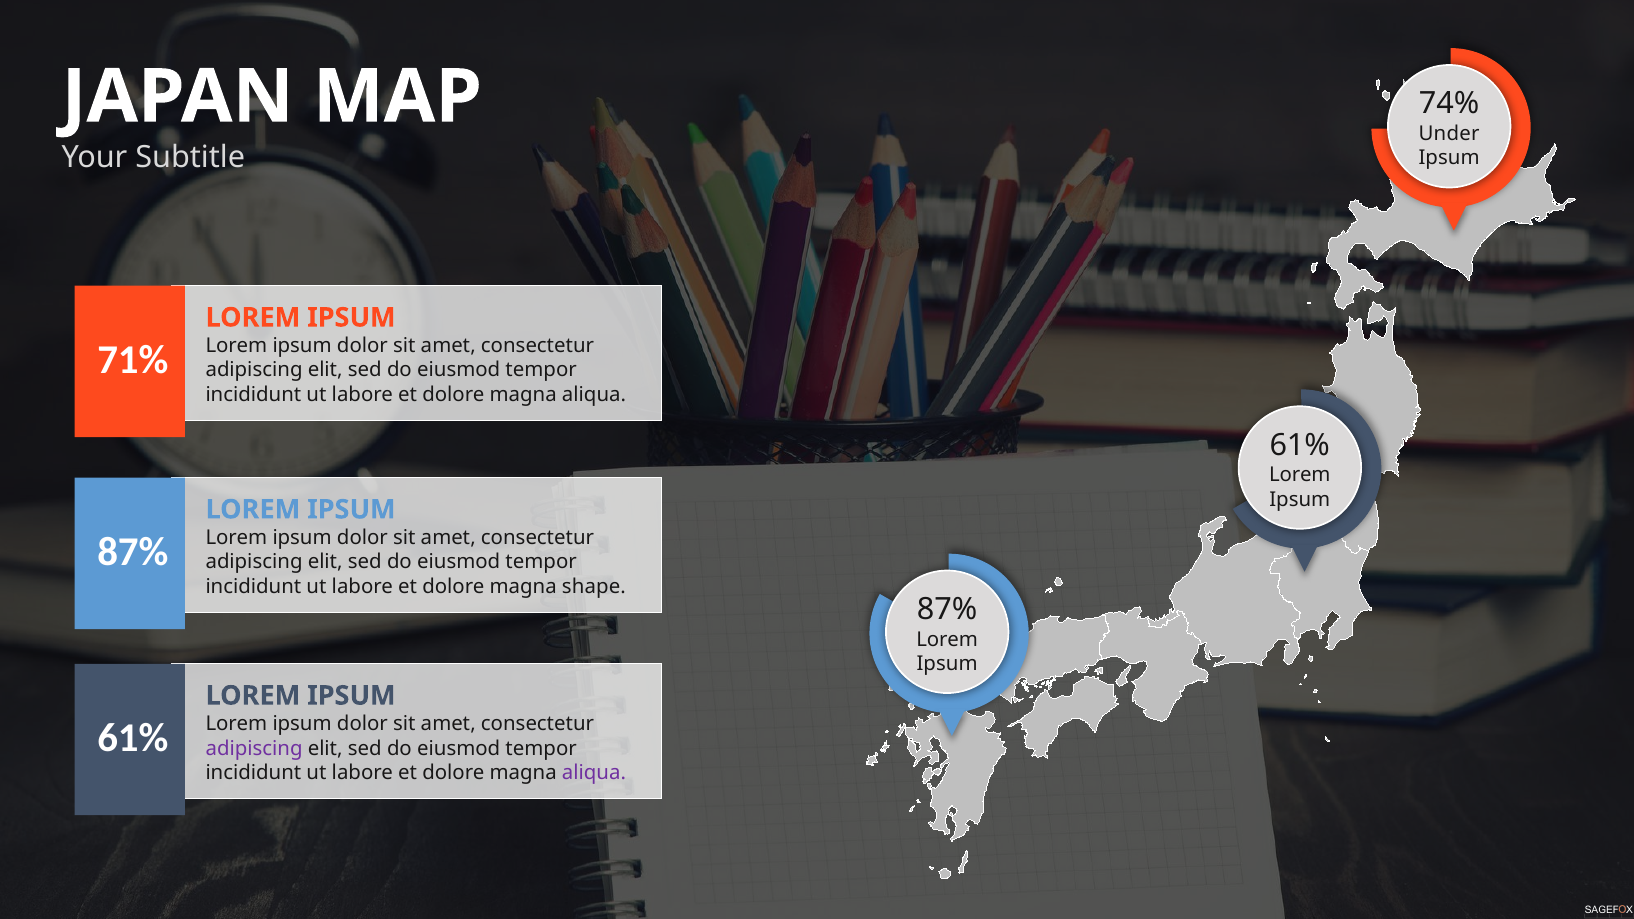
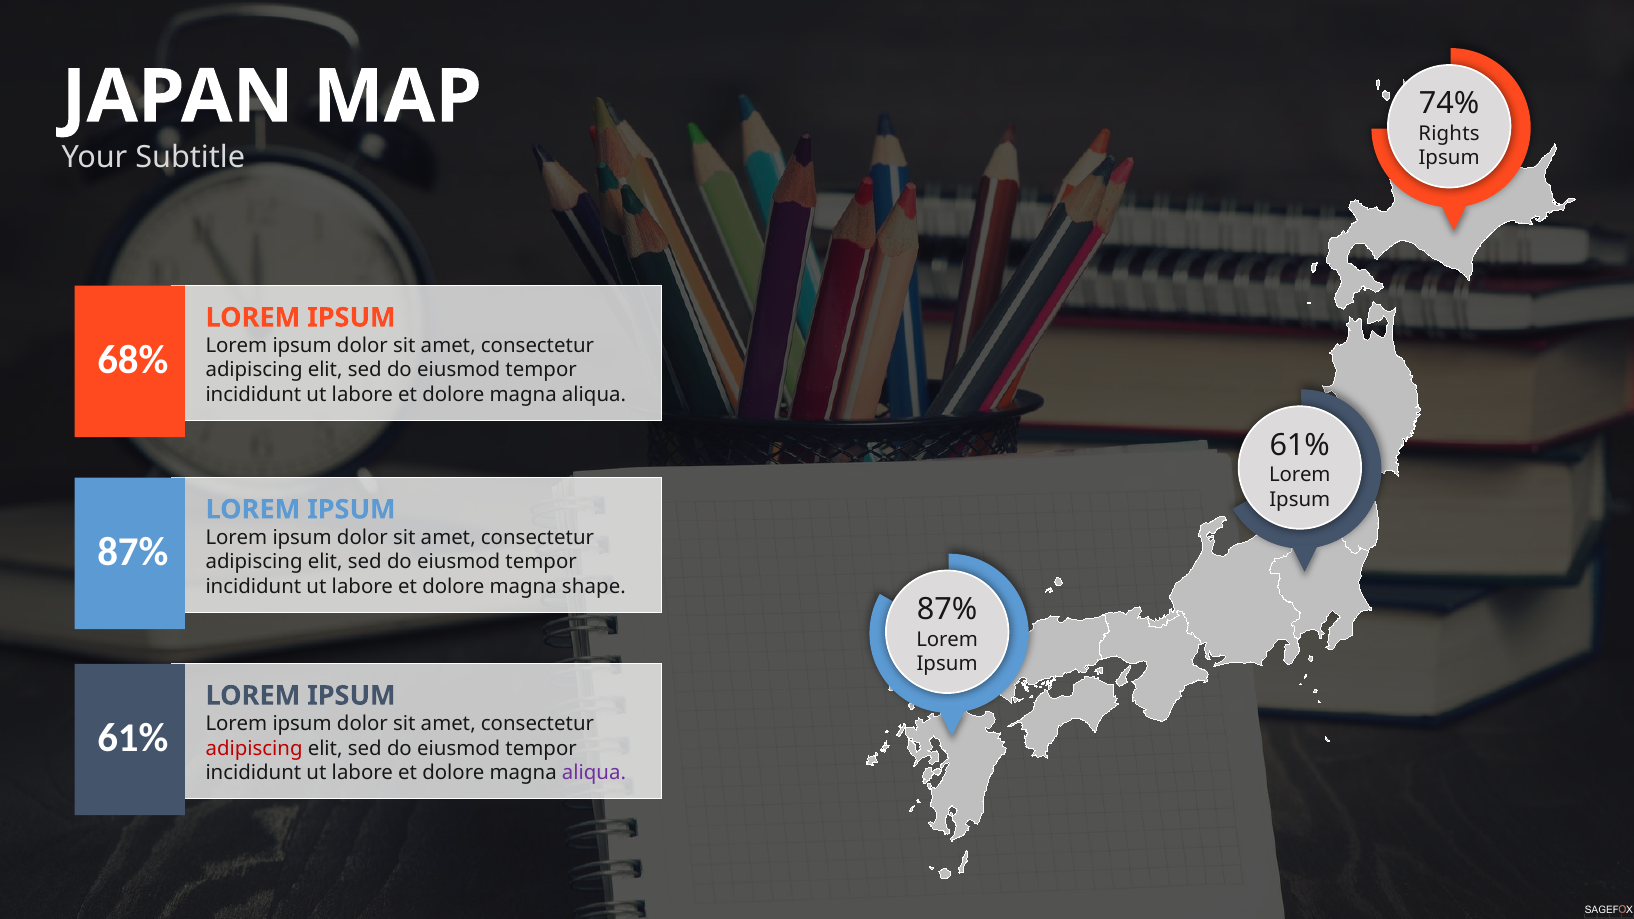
Under: Under -> Rights (1449, 134)
71%: 71% -> 68% (133, 360)
adipiscing colour: purple -> red (254, 748)
